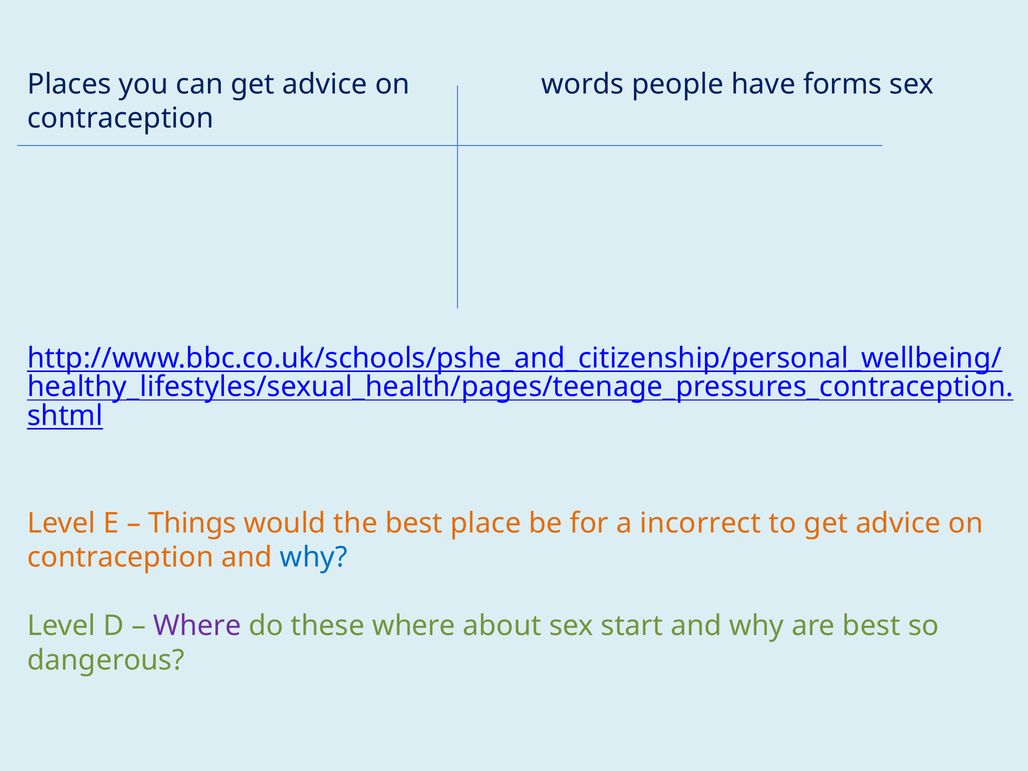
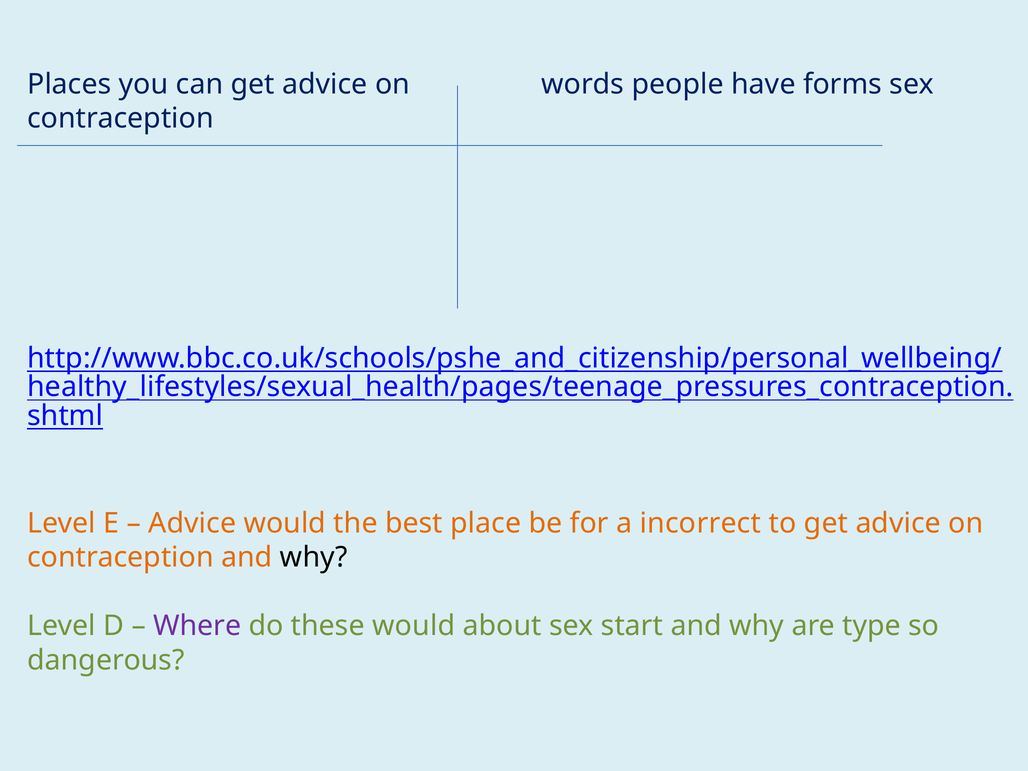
Things: Things -> Advice (192, 523)
why colour: blue -> black (314, 557)
these where: where -> would (414, 626)
are best: best -> type (872, 626)
